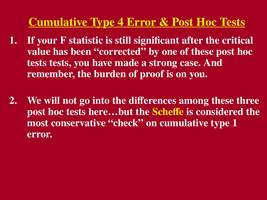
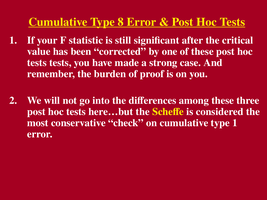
4: 4 -> 8 (121, 22)
